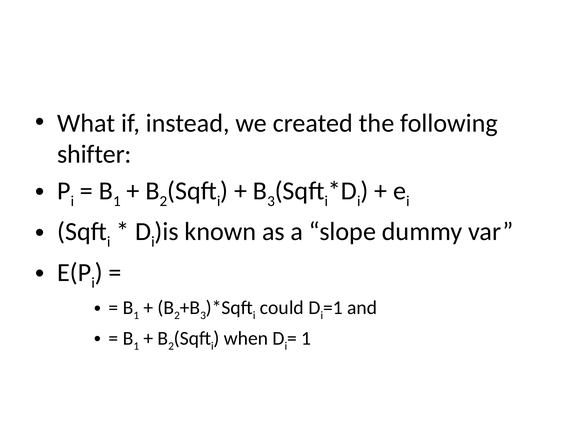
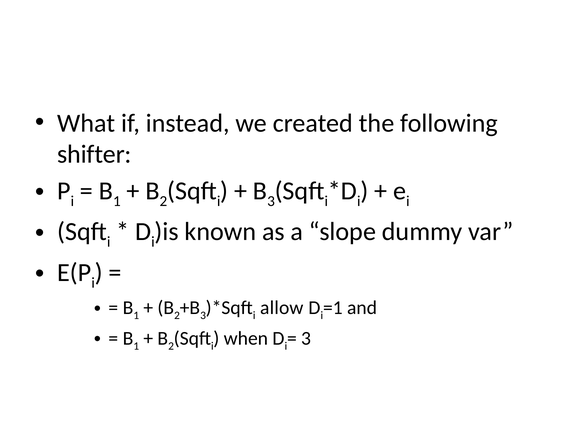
could: could -> allow (282, 308)
1: 1 -> 3 (306, 339)
